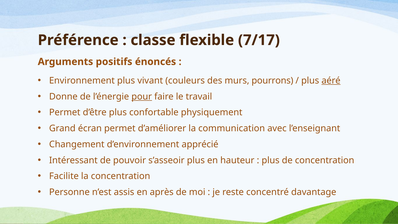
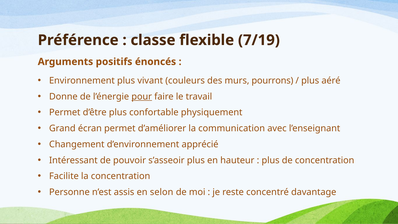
7/17: 7/17 -> 7/19 (259, 40)
aéré underline: present -> none (331, 81)
après: après -> selon (162, 192)
